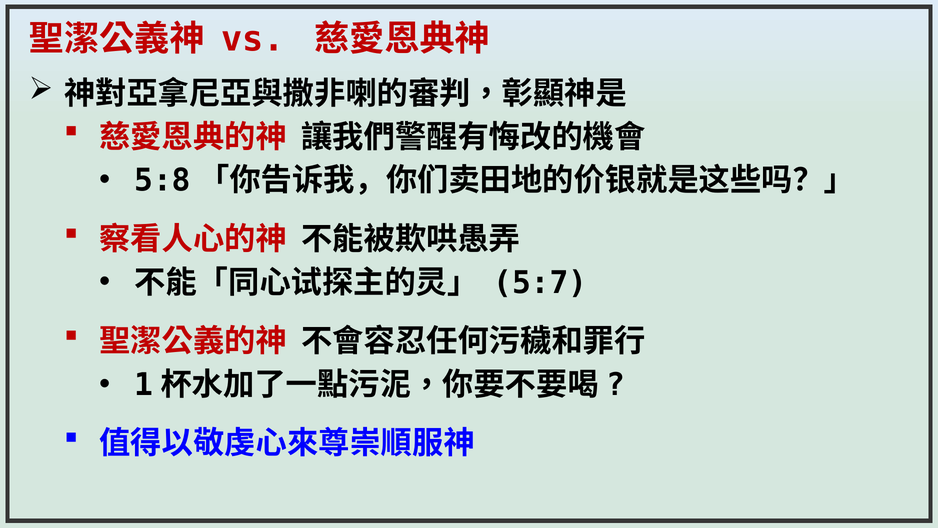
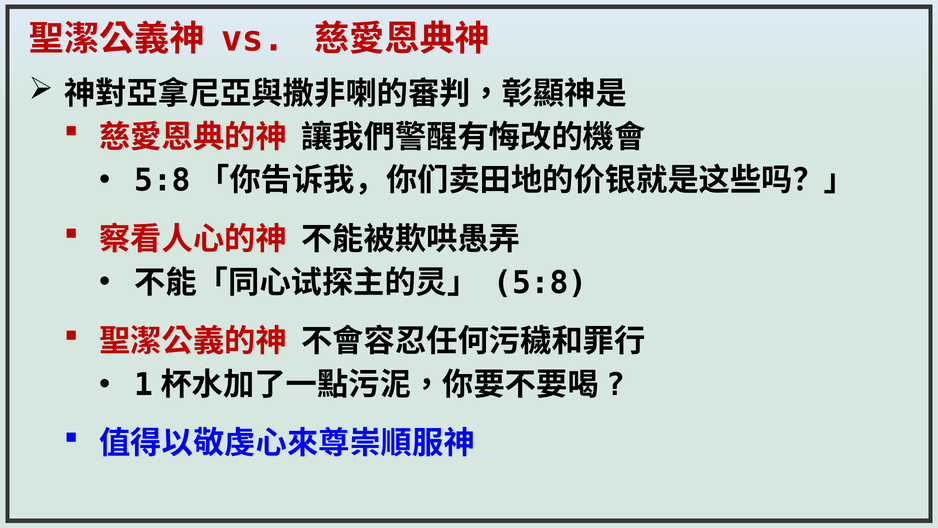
5:7: 5:7 -> 5:8 (540, 283)
